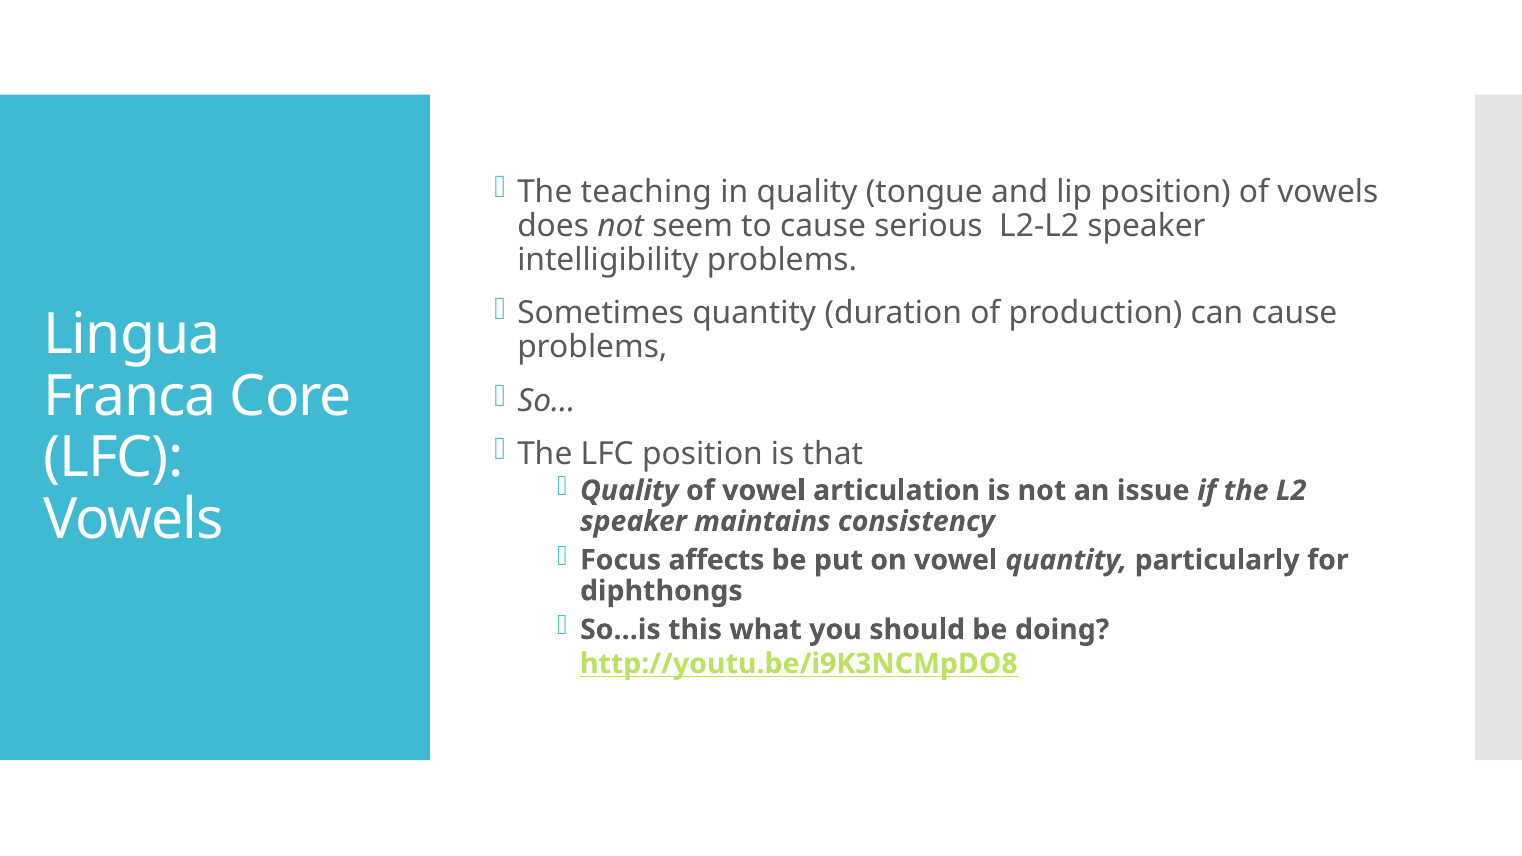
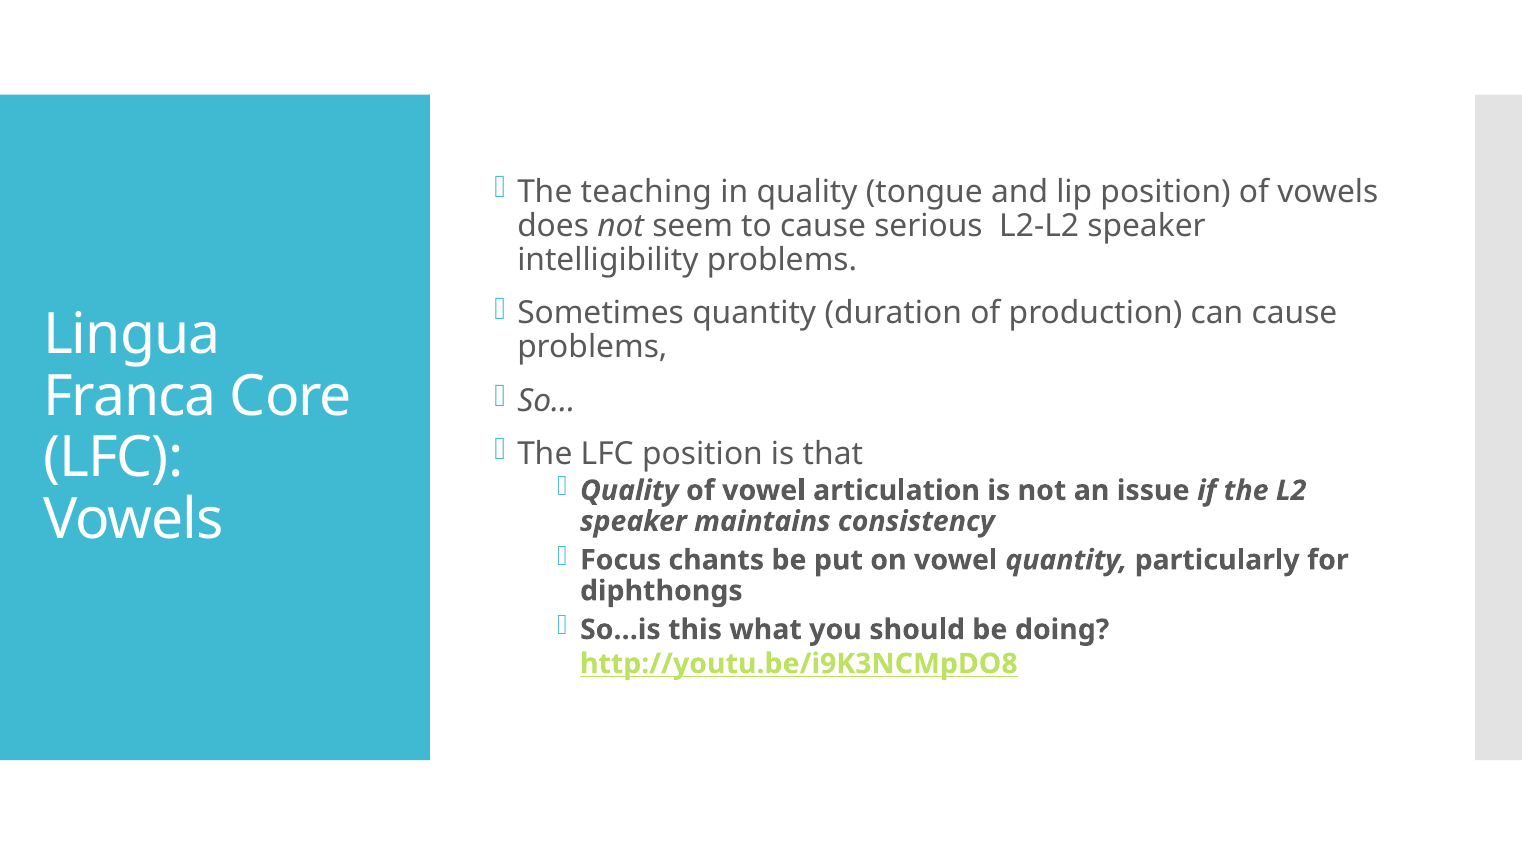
affects: affects -> chants (716, 560)
